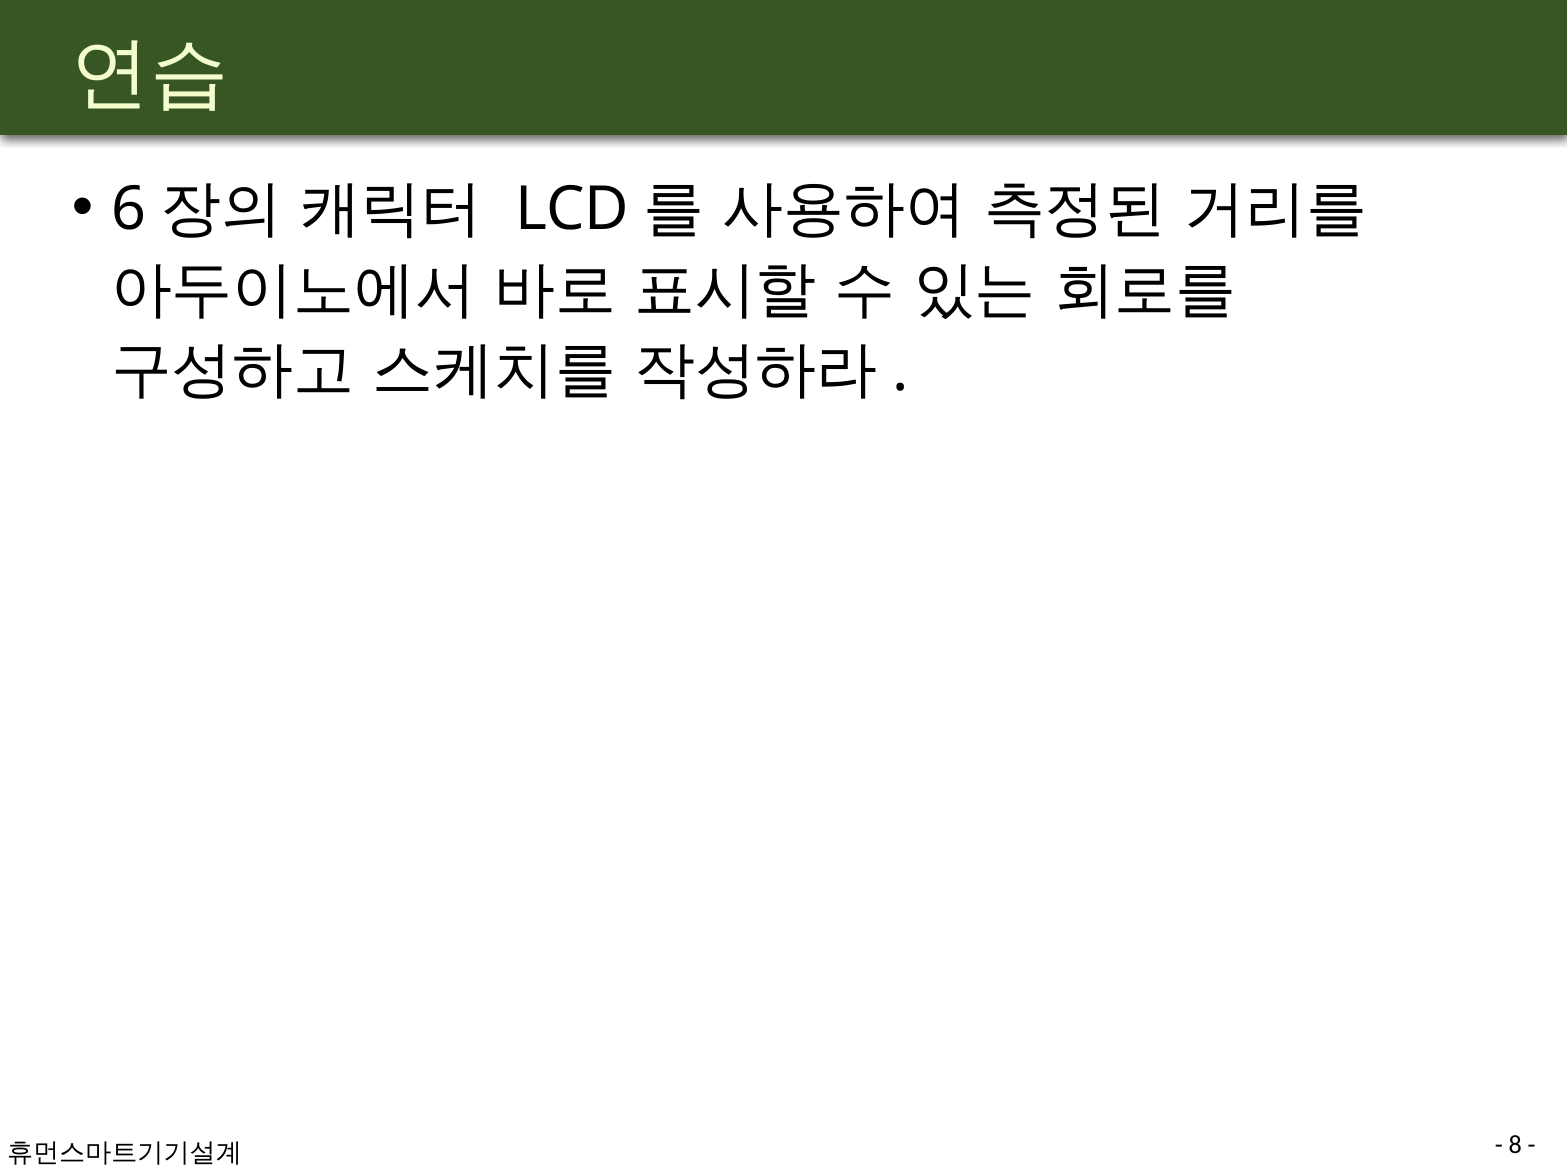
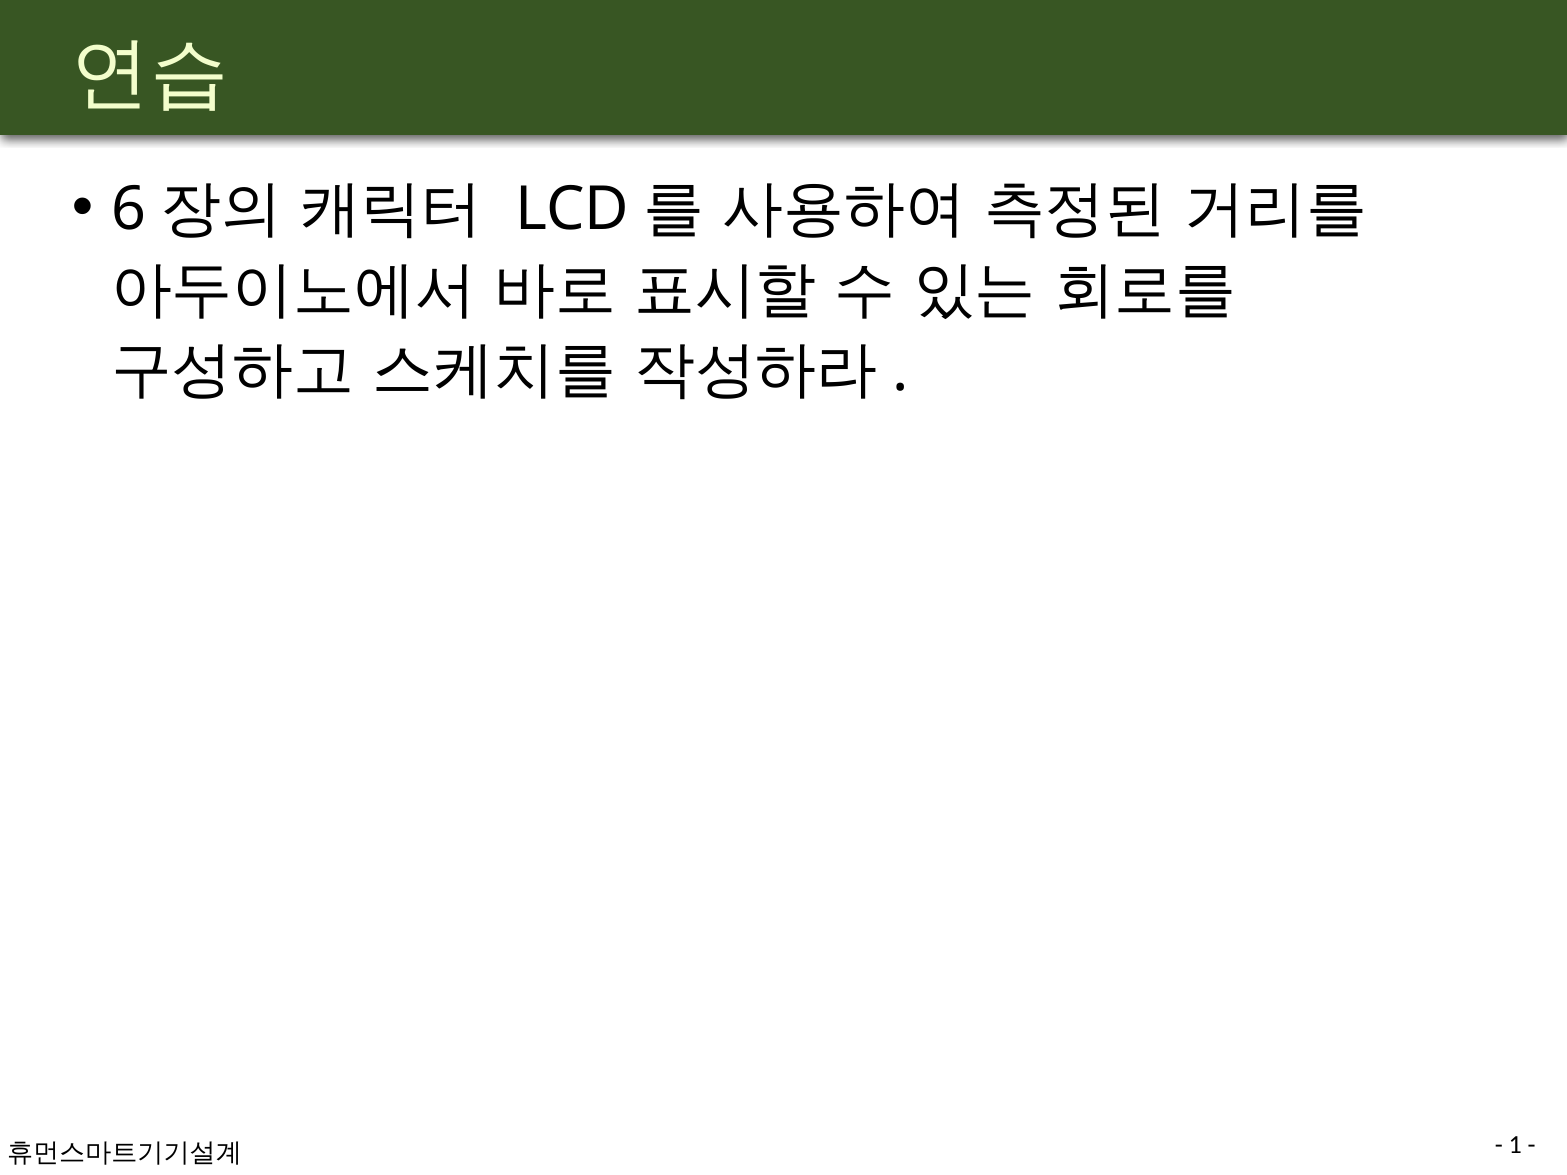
8: 8 -> 1 (1515, 1145)
